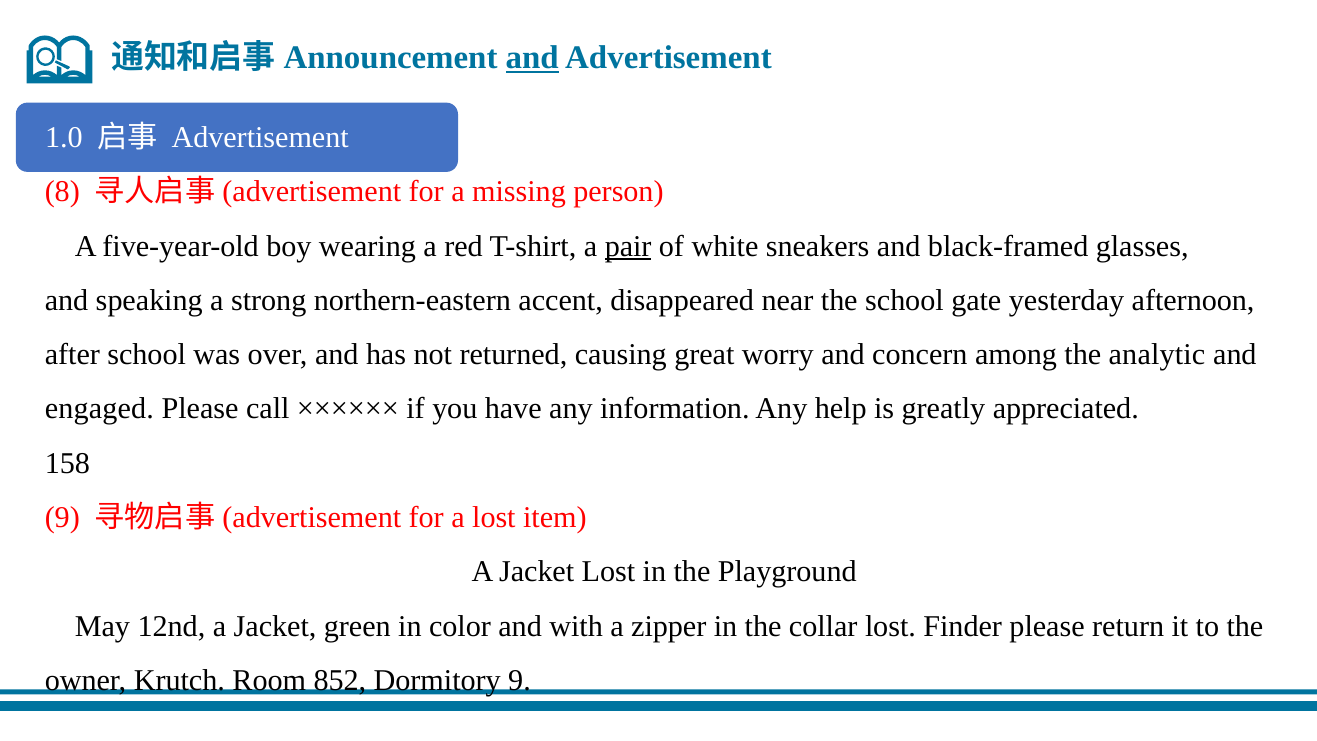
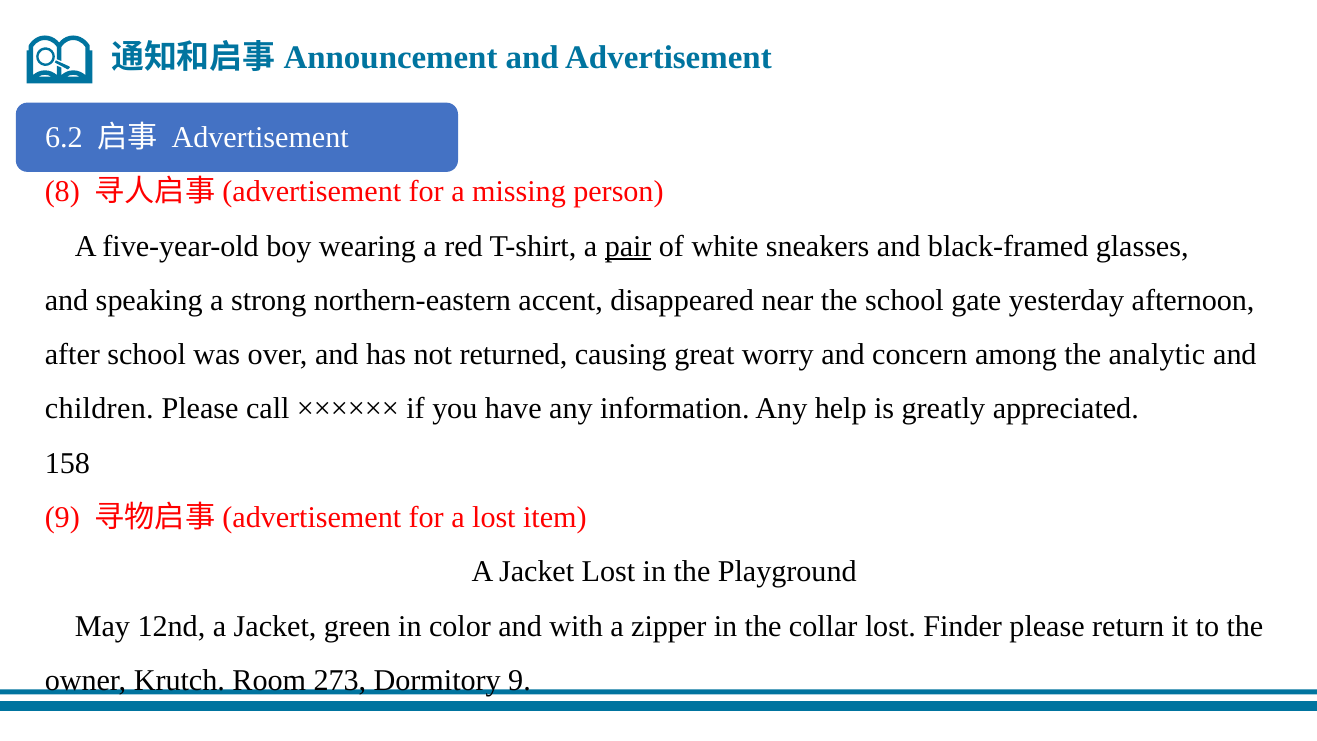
and underline: present -> none (532, 57)
1.0: 1.0 -> 6.2 (64, 137)
engaged: engaged -> children (99, 409)
852: 852 -> 273 (340, 680)
